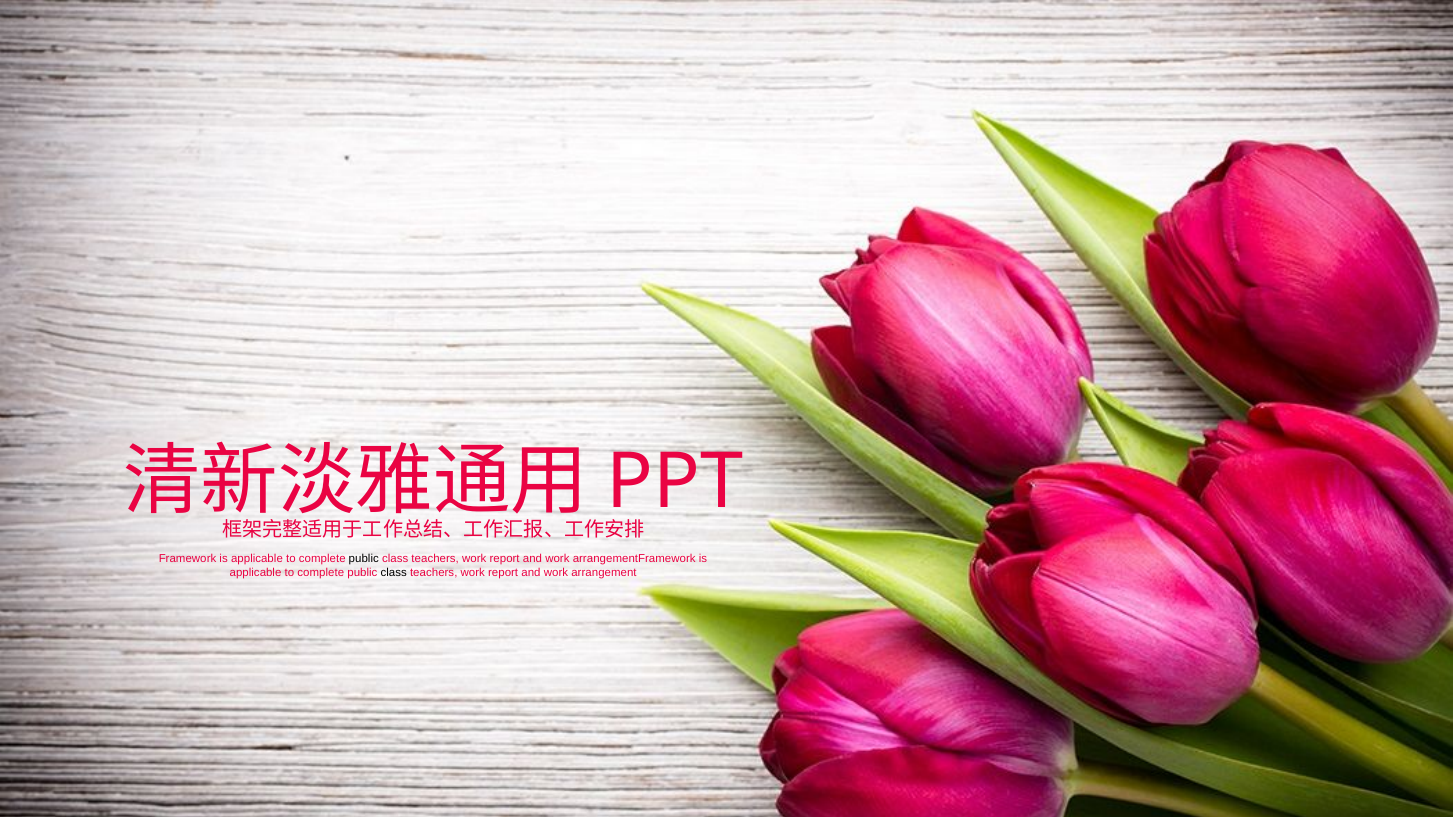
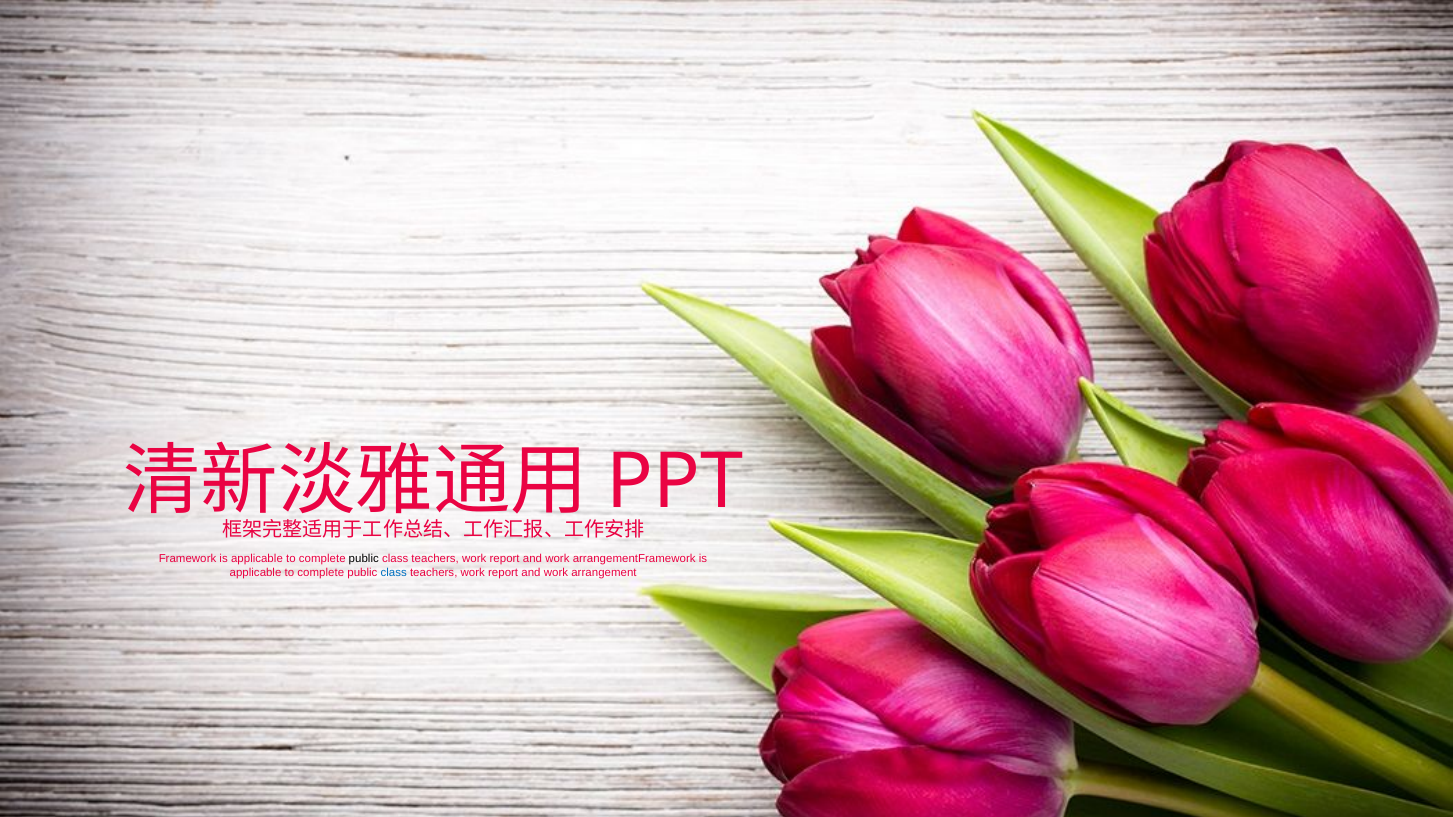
class colour: black -> blue (394, 573)
